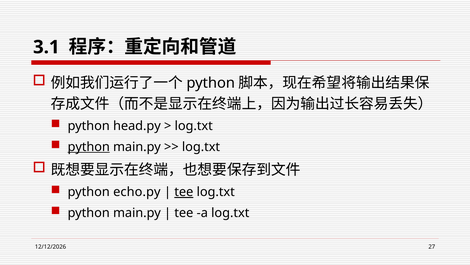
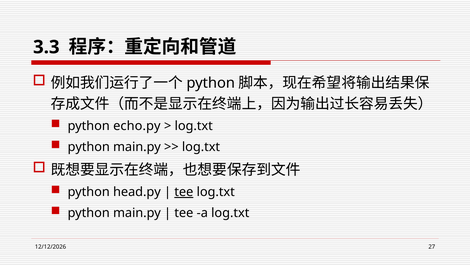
3.1: 3.1 -> 3.3 (46, 47)
head.py: head.py -> echo.py (137, 126)
python underline: present -> none (89, 147)
echo.py: echo.py -> head.py (137, 192)
